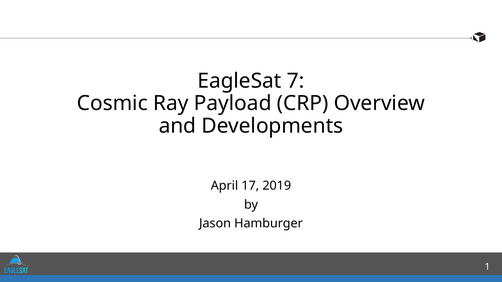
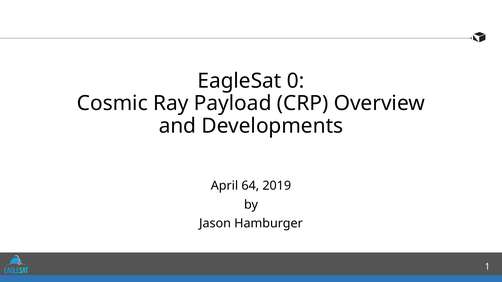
7: 7 -> 0 (296, 81)
17: 17 -> 64 (250, 186)
